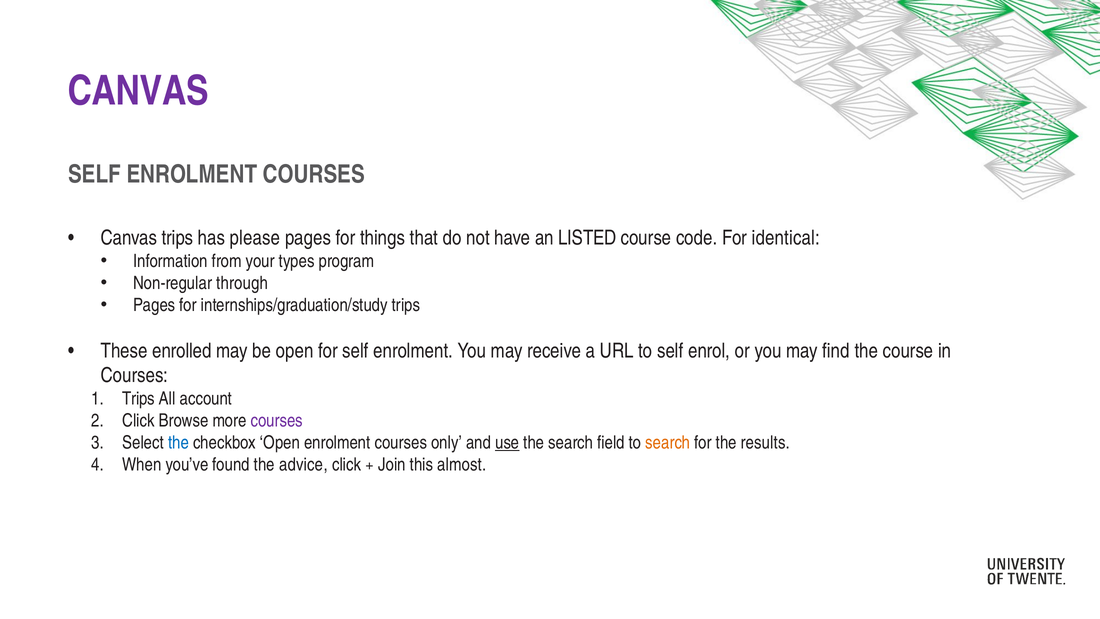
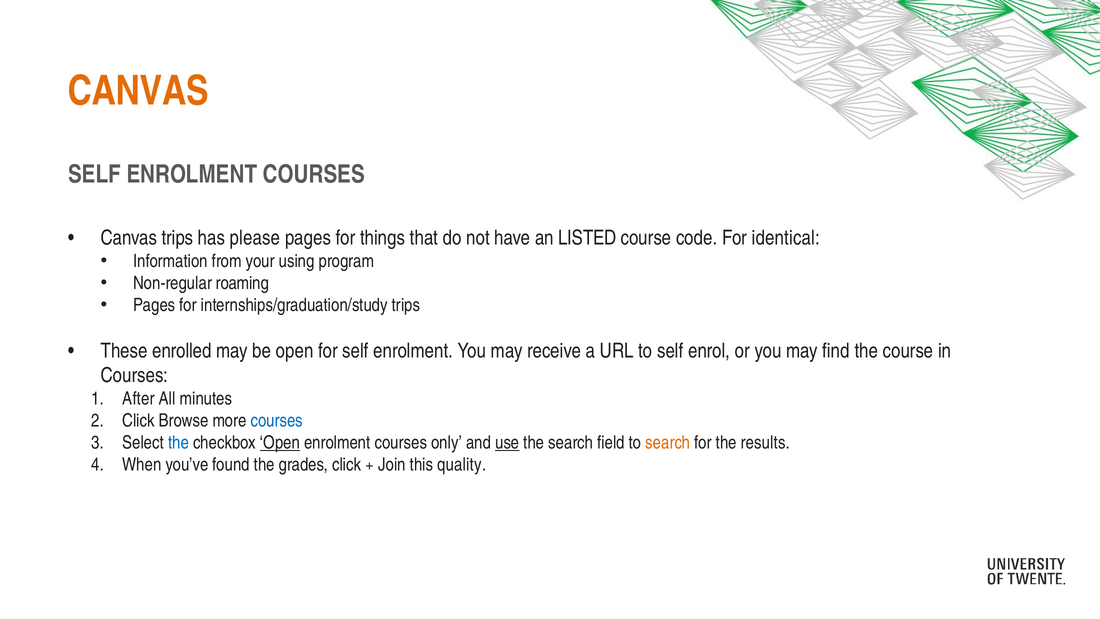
CANVAS colour: purple -> orange (138, 91)
types: types -> using (297, 261)
through: through -> roaming (242, 283)
Trips: Trips -> After (138, 399)
account: account -> minutes (206, 399)
courses colour: purple -> blue (277, 421)
Open underline: none -> present (280, 443)
advice: advice -> grades (304, 465)
almost: almost -> quality (462, 465)
